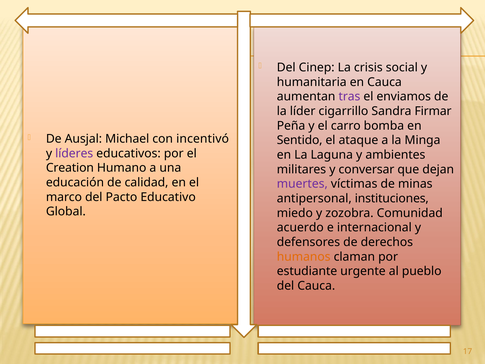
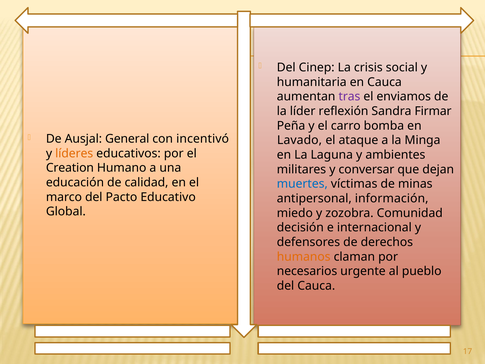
cigarrillo: cigarrillo -> reflexión (343, 111)
Michael: Michael -> General (127, 139)
Sentido: Sentido -> Lavado (300, 140)
líderes colour: purple -> orange (74, 153)
muertes colour: purple -> blue (302, 184)
instituciones: instituciones -> información (392, 198)
acuerdo: acuerdo -> decisión (300, 227)
estudiante: estudiante -> necesarios (307, 271)
